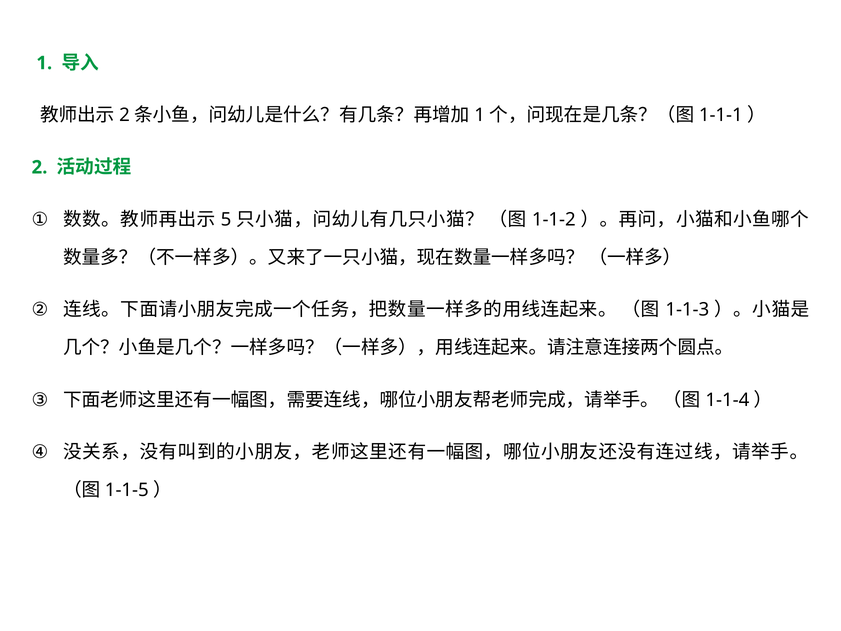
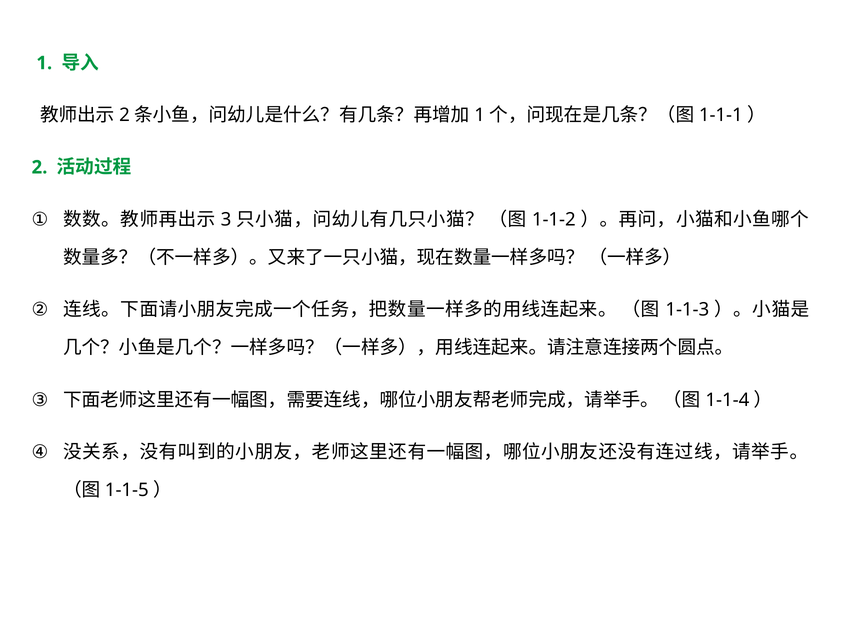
5: 5 -> 3 (226, 219)
